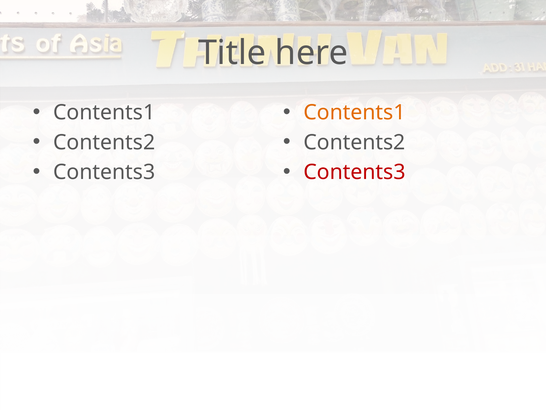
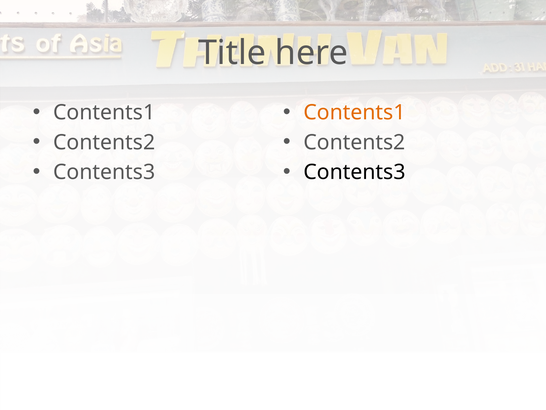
Contents3 colour: red -> black (354, 172)
